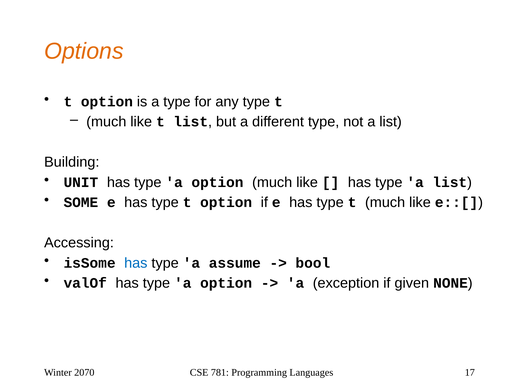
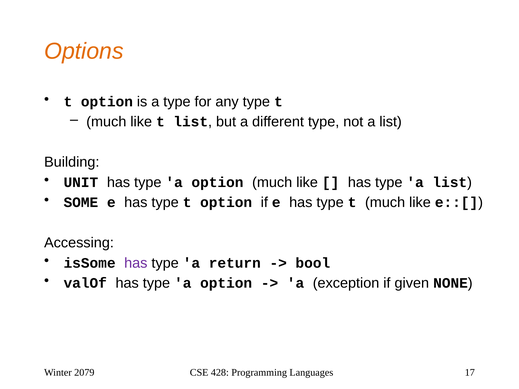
has colour: blue -> purple (136, 263)
assume: assume -> return (235, 263)
2070: 2070 -> 2079 (84, 373)
781: 781 -> 428 (220, 373)
